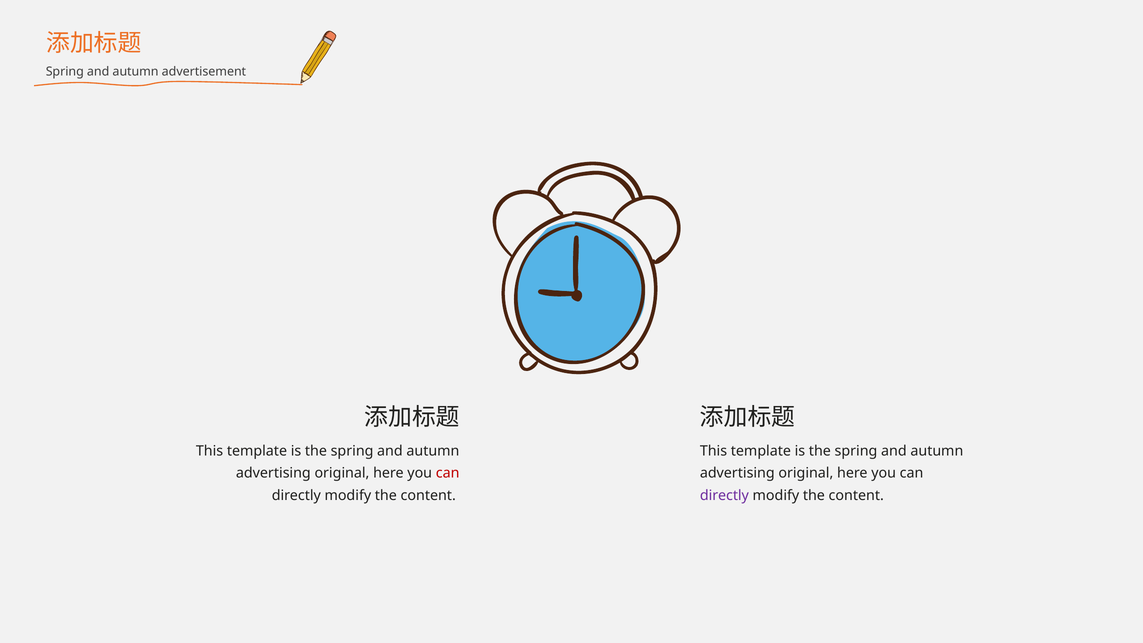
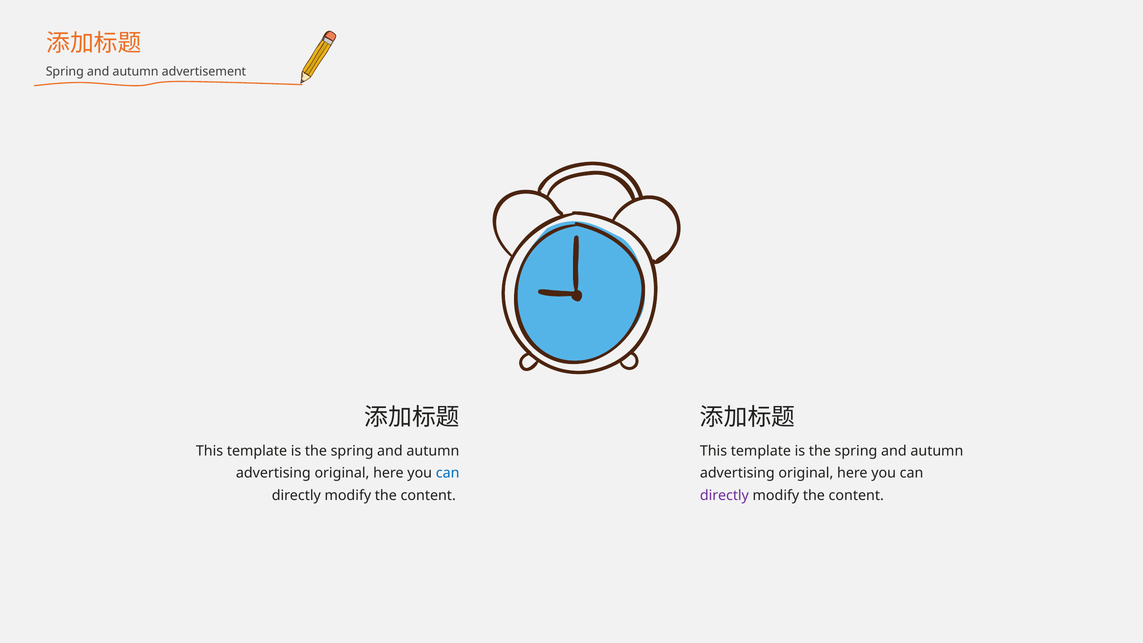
can colour: red -> blue (448, 473)
